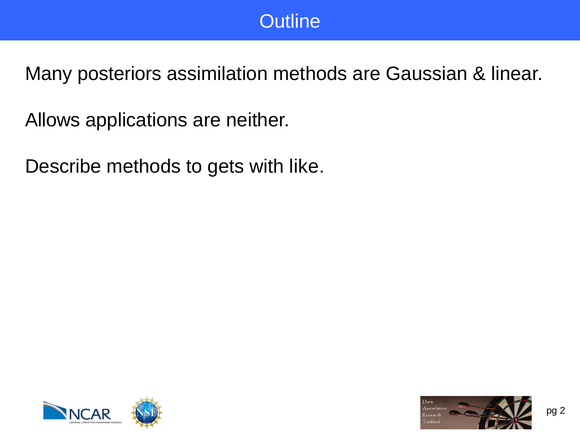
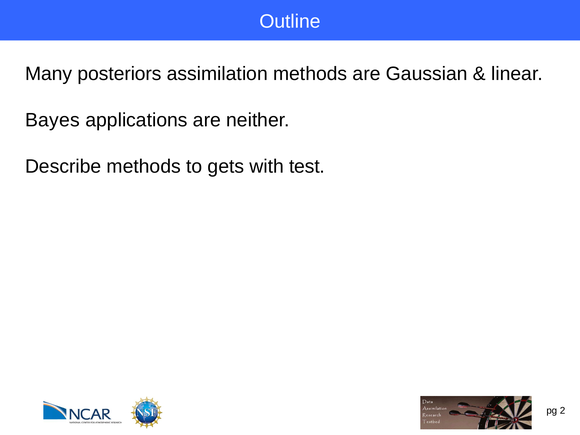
Allows: Allows -> Bayes (52, 120)
like: like -> test (307, 167)
